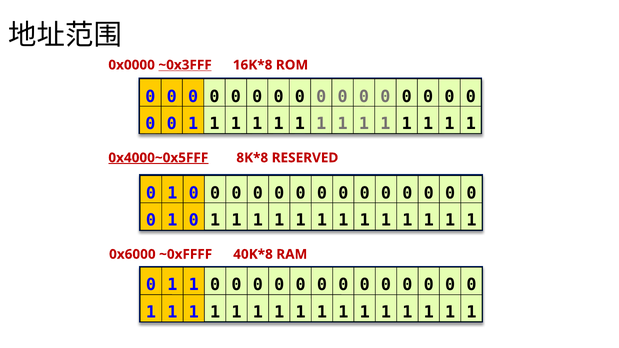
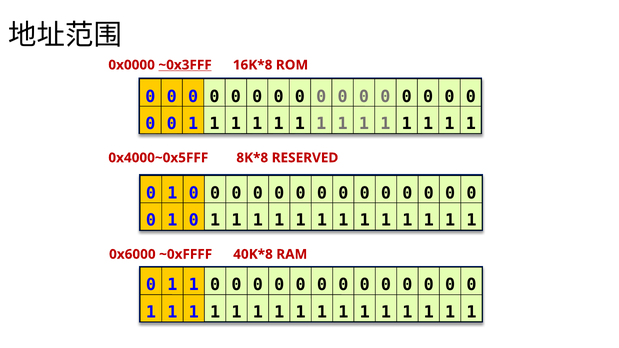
0x4000~0x5FFF underline: present -> none (158, 158)
